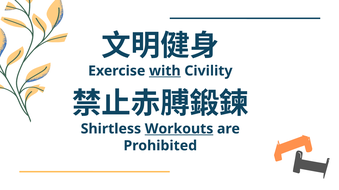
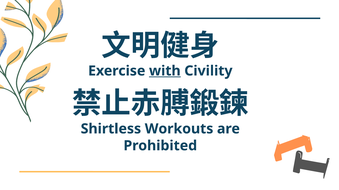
Workouts underline: present -> none (179, 129)
